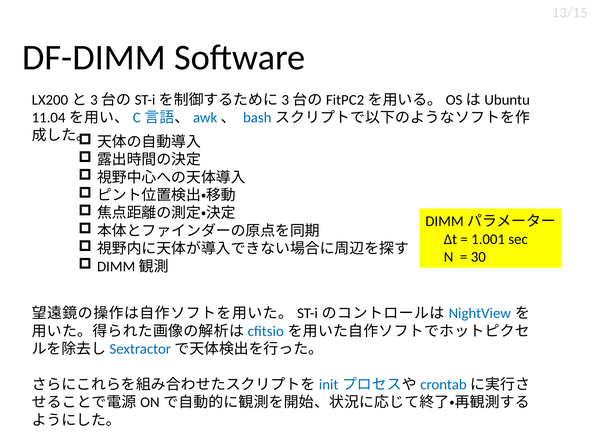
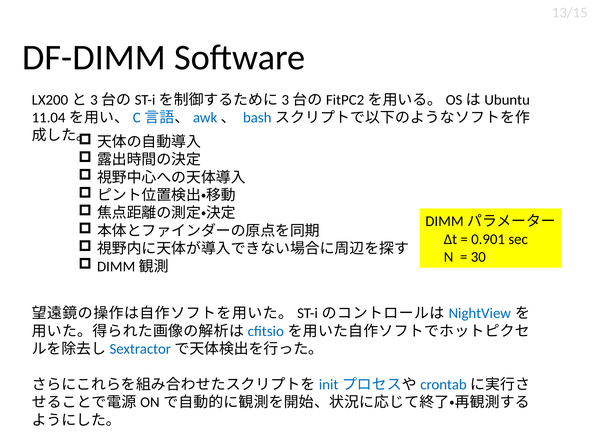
1.001: 1.001 -> 0.901 (488, 239)
